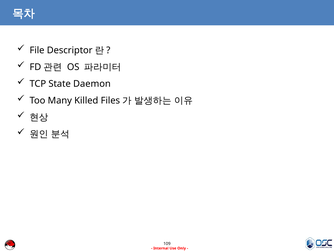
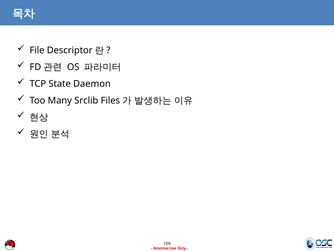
Killed: Killed -> Srclib (86, 100)
